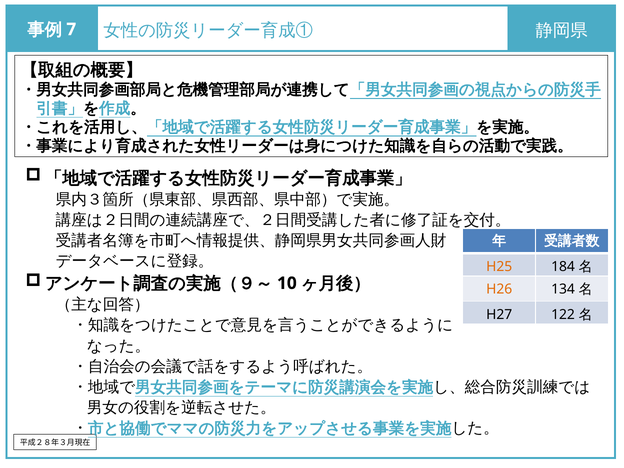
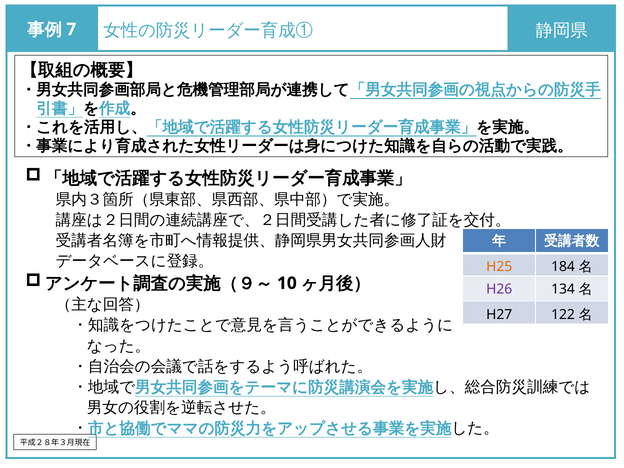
H26 colour: orange -> purple (499, 289)
